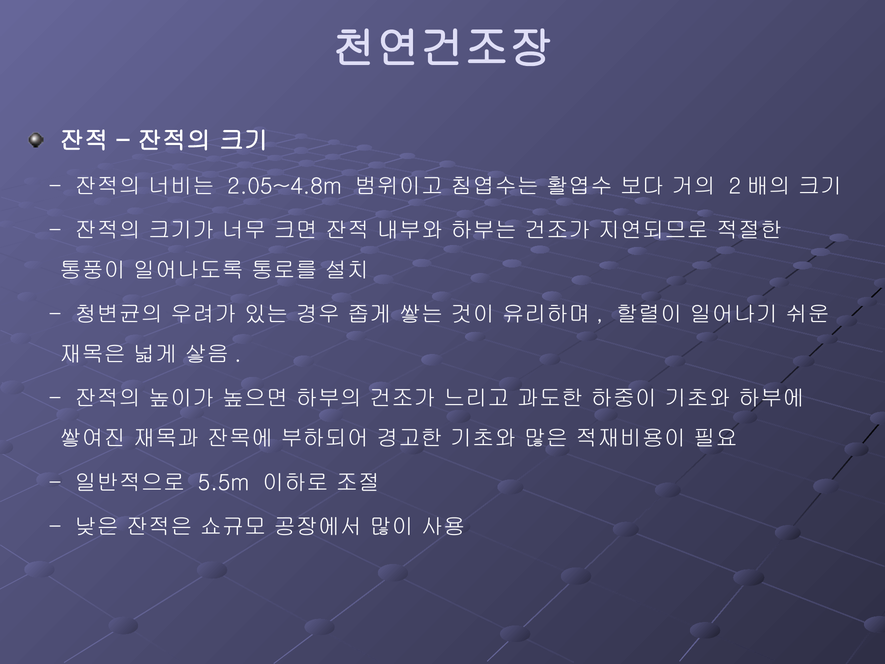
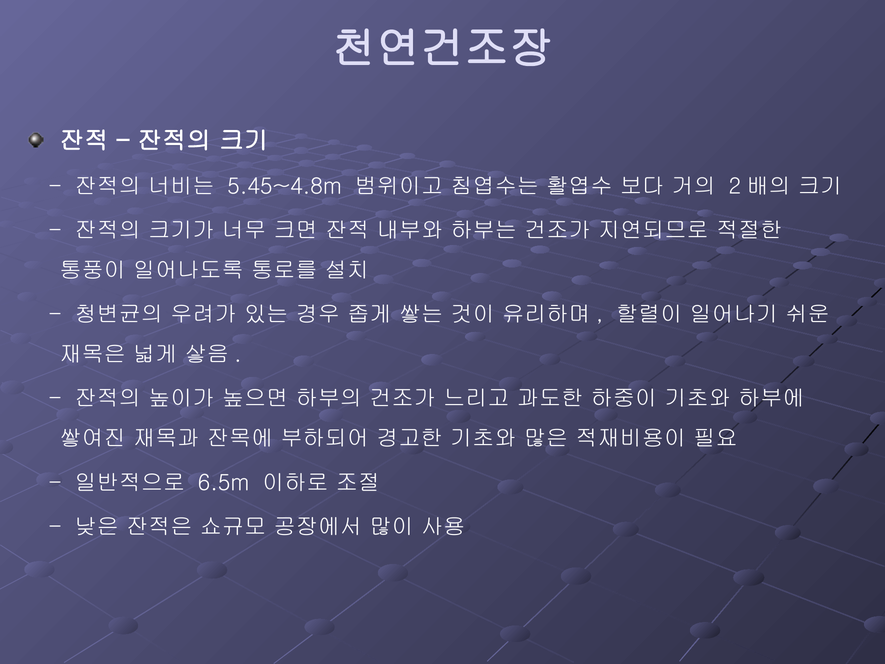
2.05~4.8m: 2.05~4.8m -> 5.45~4.8m (285, 186)
5.5m: 5.5m -> 6.5m (224, 483)
